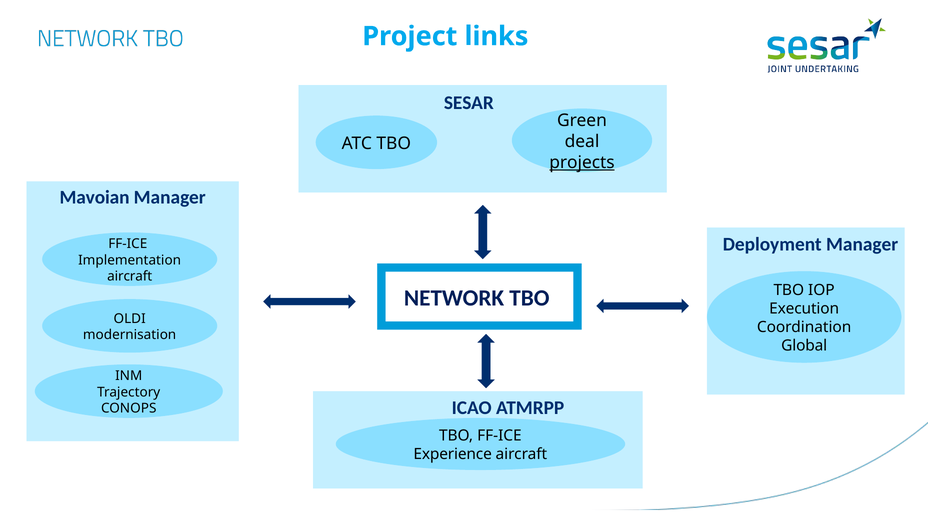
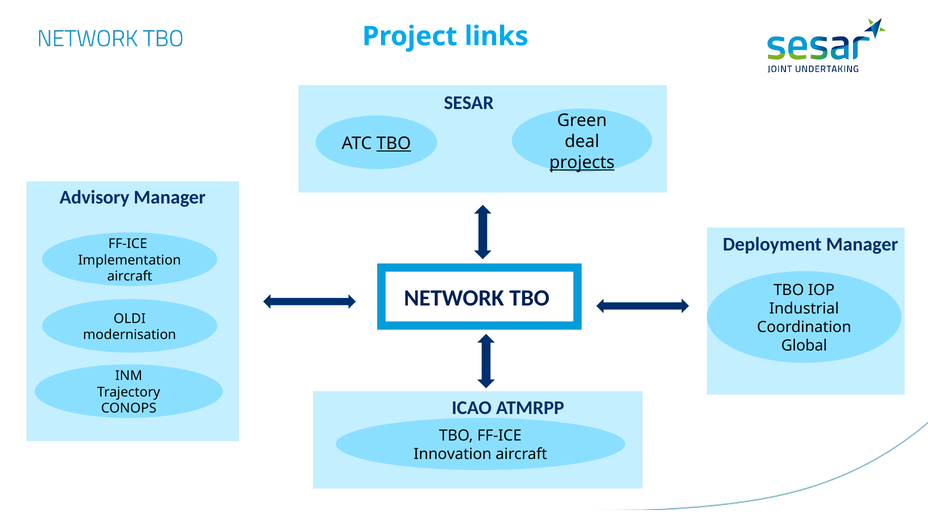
TBO underline: none -> present (394, 144)
Mavoian: Mavoian -> Advisory (94, 197)
Execution: Execution -> Industrial (804, 309)
Experience: Experience -> Innovation (453, 454)
